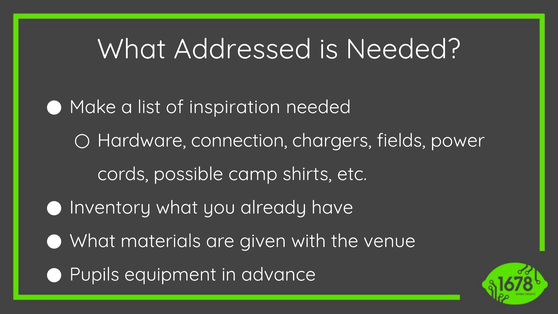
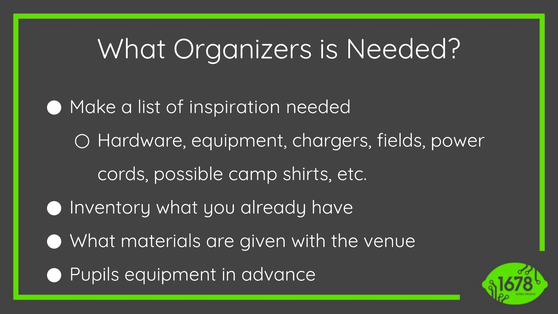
Addressed: Addressed -> Organizers (243, 49)
Hardware connection: connection -> equipment (239, 140)
